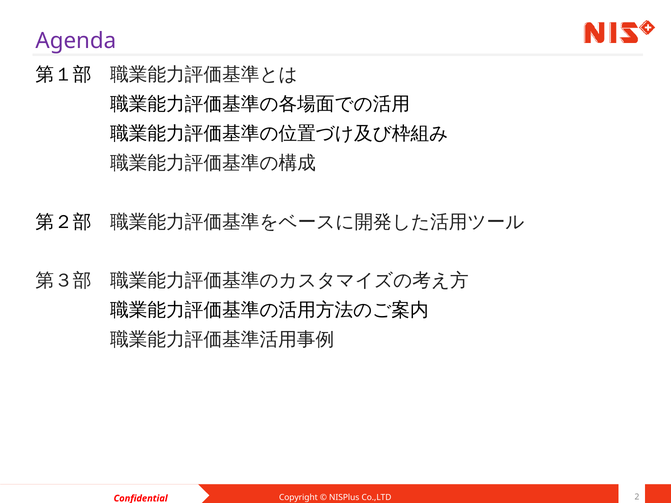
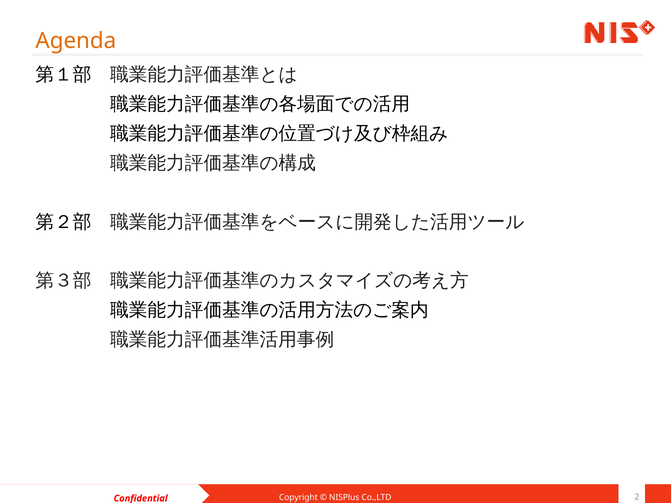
Agenda colour: purple -> orange (76, 41)
